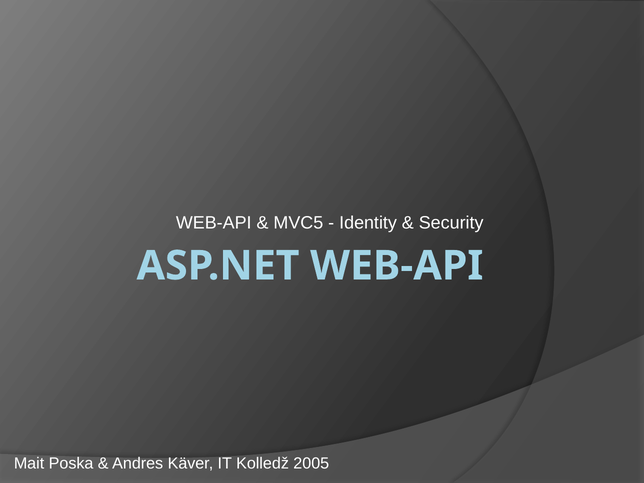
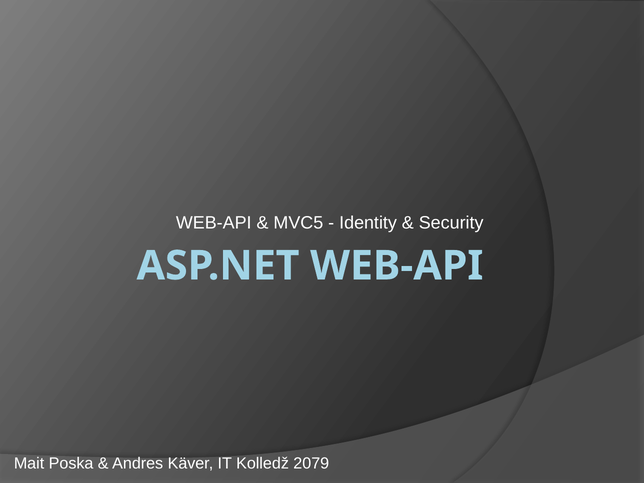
2005: 2005 -> 2079 (311, 463)
